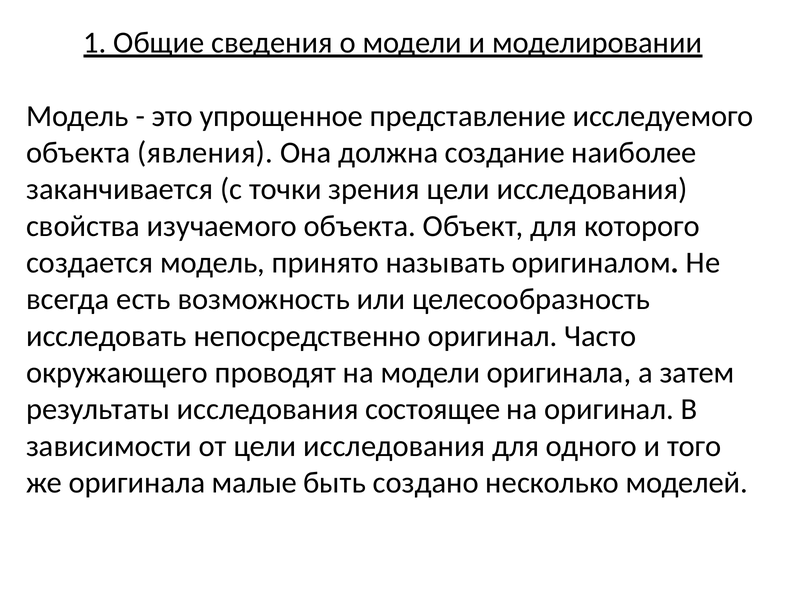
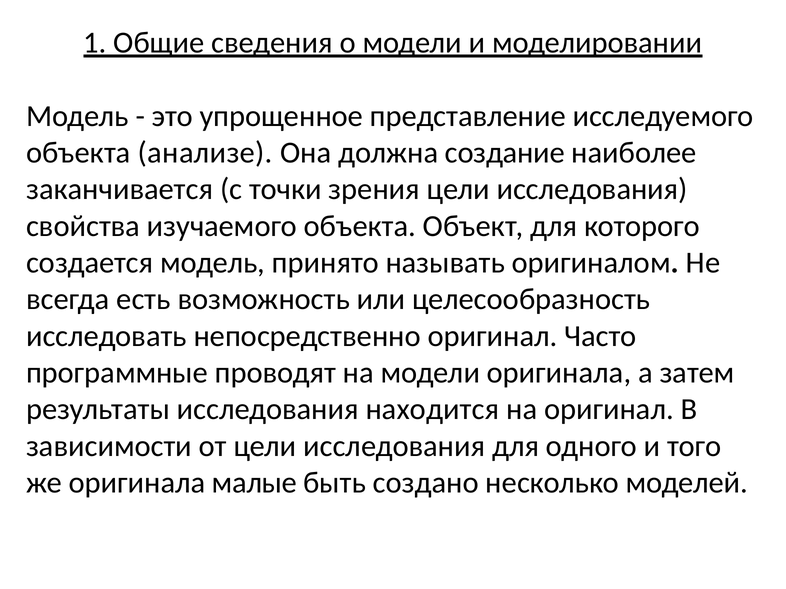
явления: явления -> анализе (205, 153)
окружающего: окружающего -> программные (117, 373)
состоящее: состоящее -> находится (432, 410)
